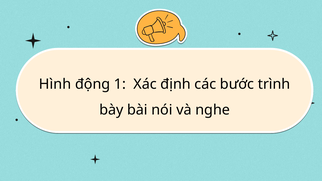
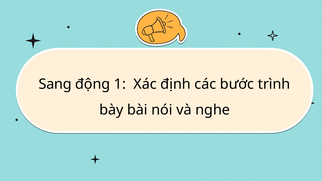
Hình: Hình -> Sang (55, 84)
